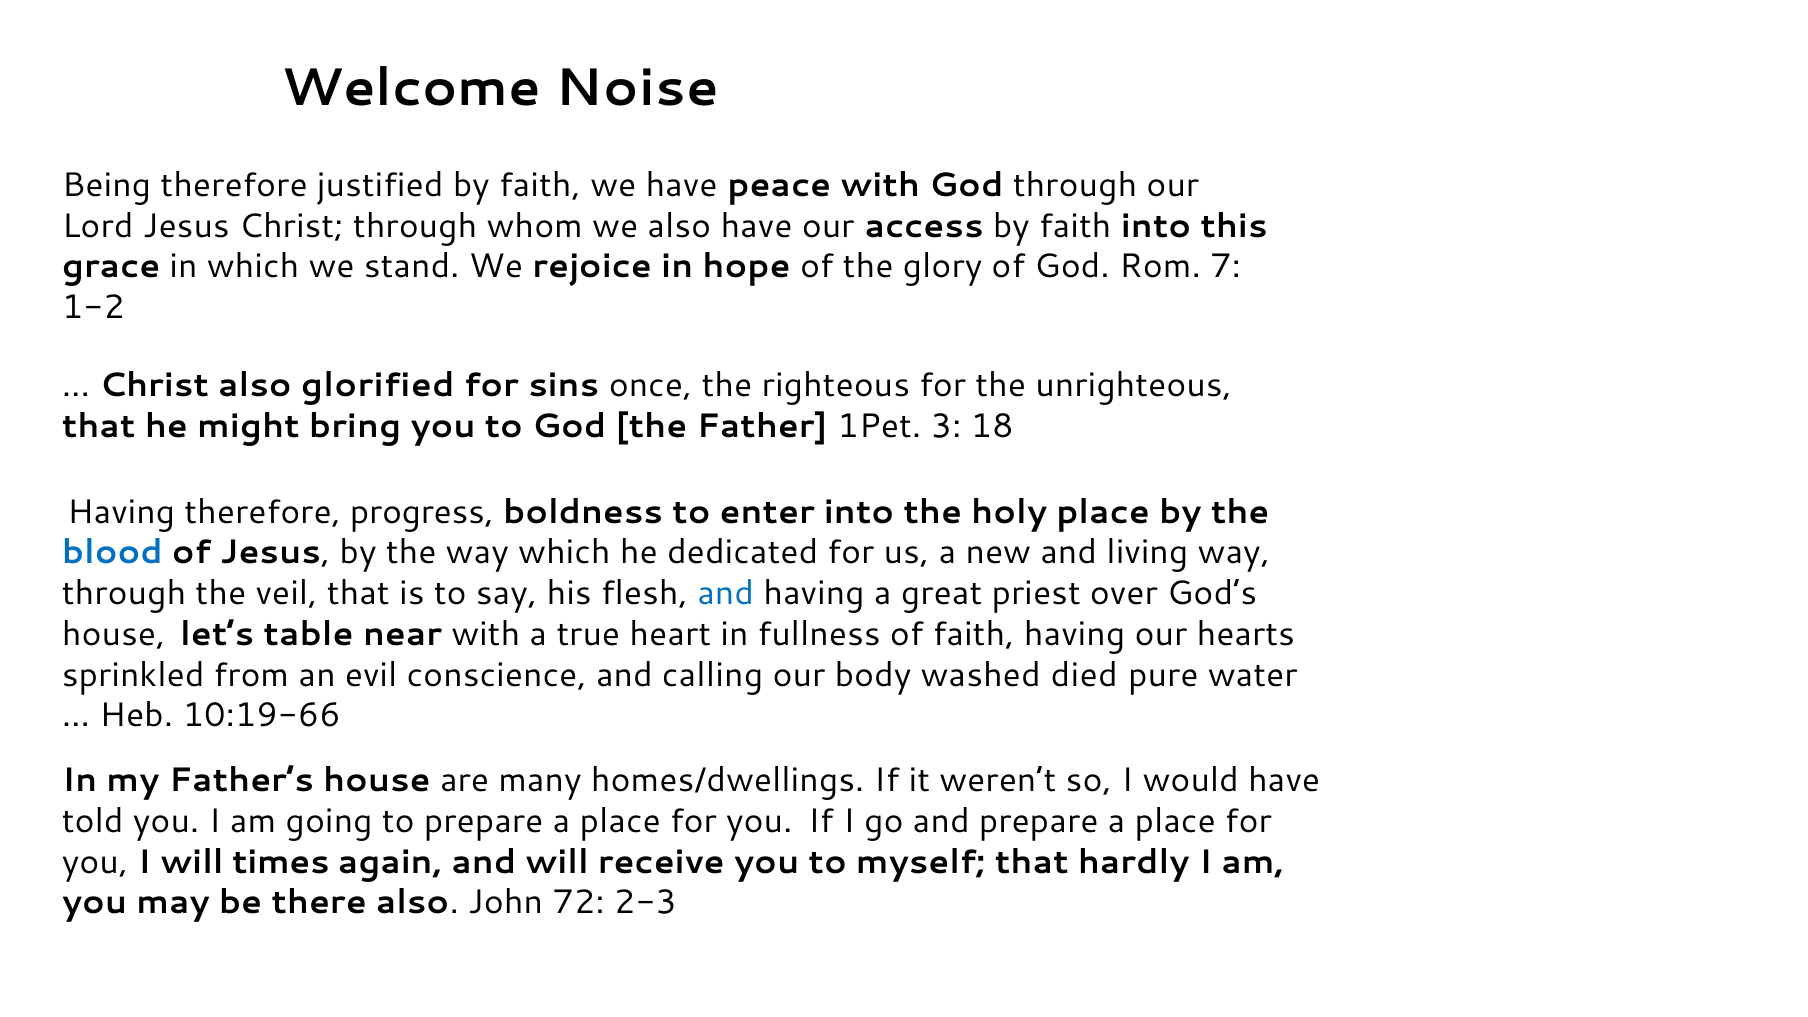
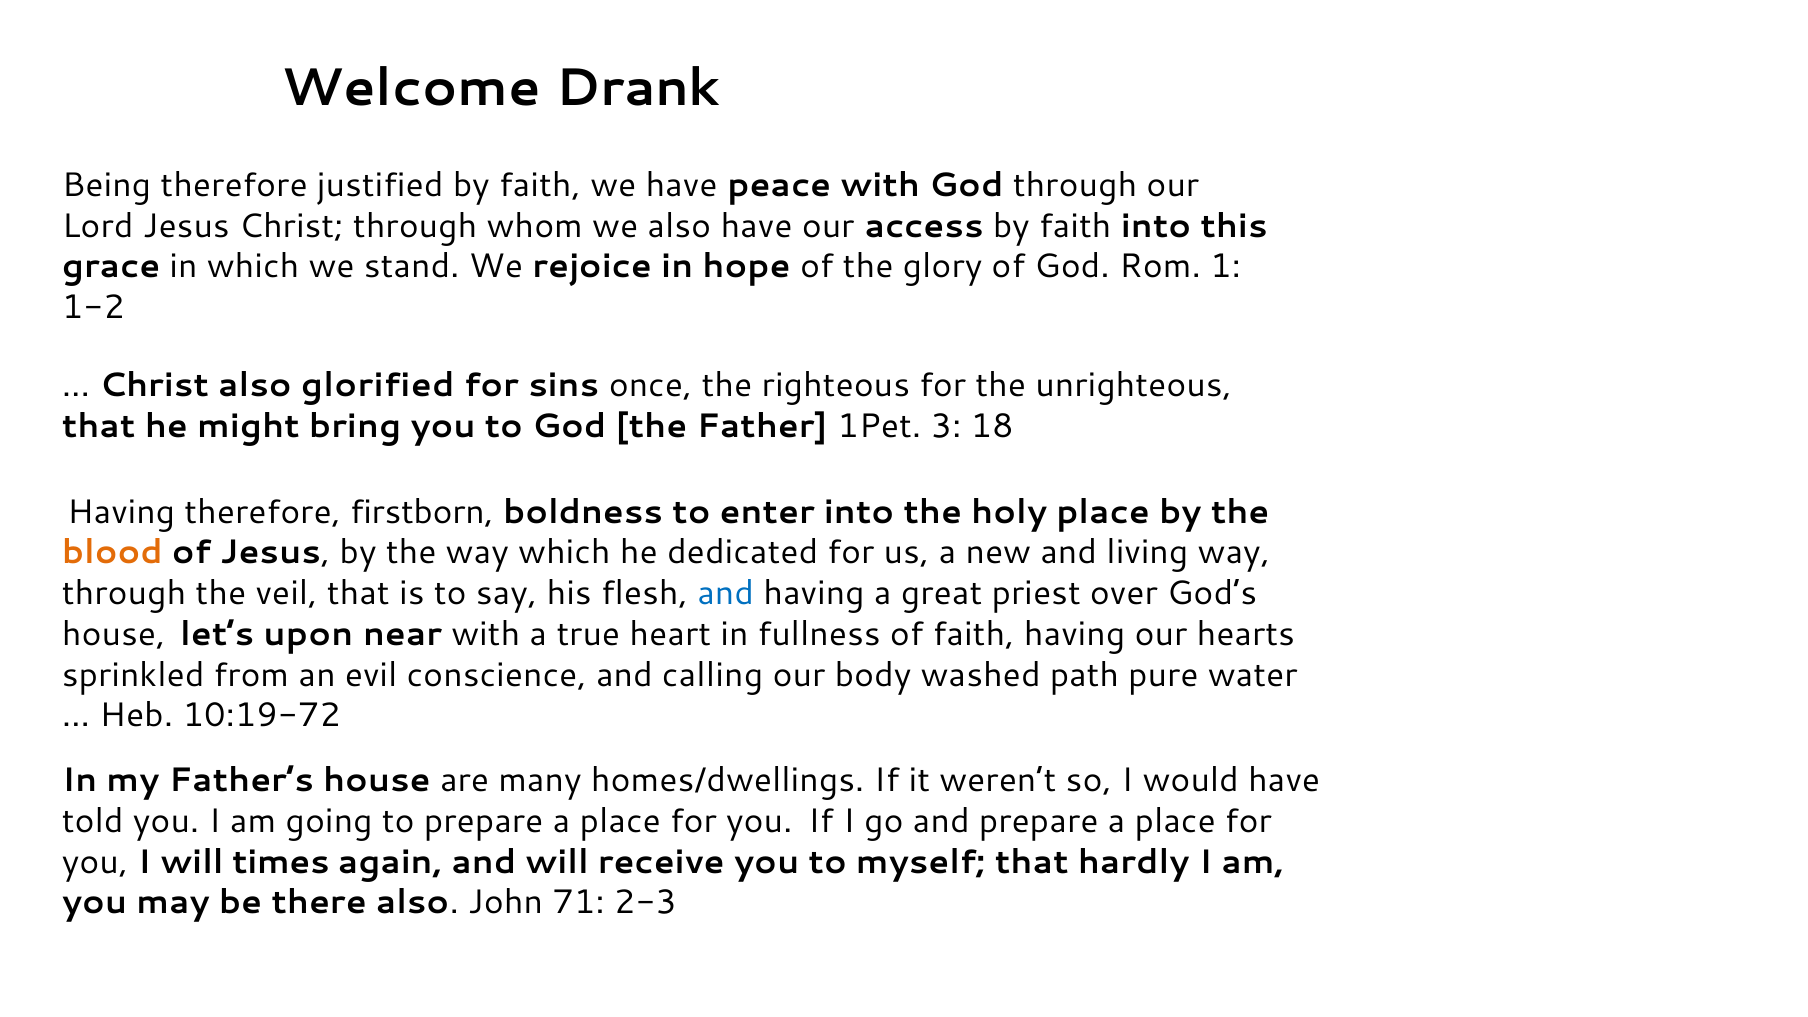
Noise: Noise -> Drank (638, 88)
7: 7 -> 1 (1226, 267)
progress: progress -> firstborn (422, 512)
blood colour: blue -> orange (112, 553)
table: table -> upon (308, 634)
died: died -> path (1084, 675)
10:19-66: 10:19-66 -> 10:19-72 (262, 715)
72: 72 -> 71 (579, 903)
